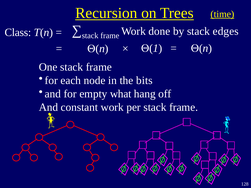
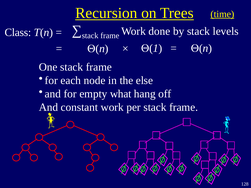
edges: edges -> levels (226, 31)
bits: bits -> else (144, 81)
